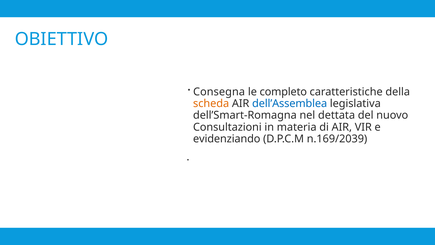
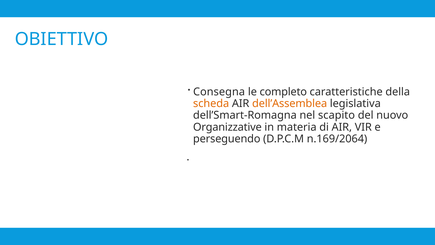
dell’Assemblea colour: blue -> orange (290, 103)
dettata: dettata -> scapito (337, 115)
Consultazioni: Consultazioni -> Organizzative (227, 127)
evidenziando: evidenziando -> perseguendo (227, 139)
n.169/2039: n.169/2039 -> n.169/2064 (337, 139)
